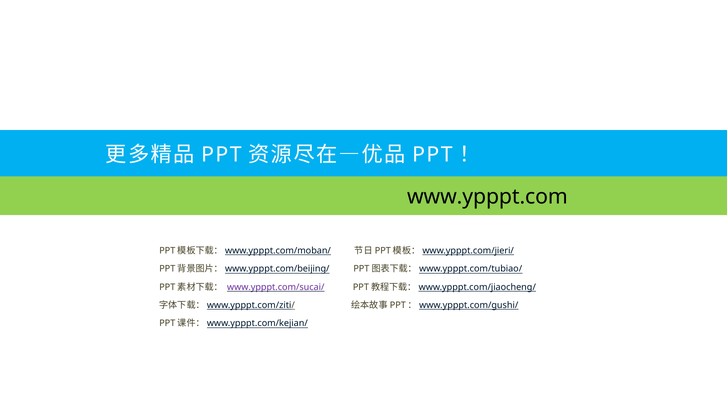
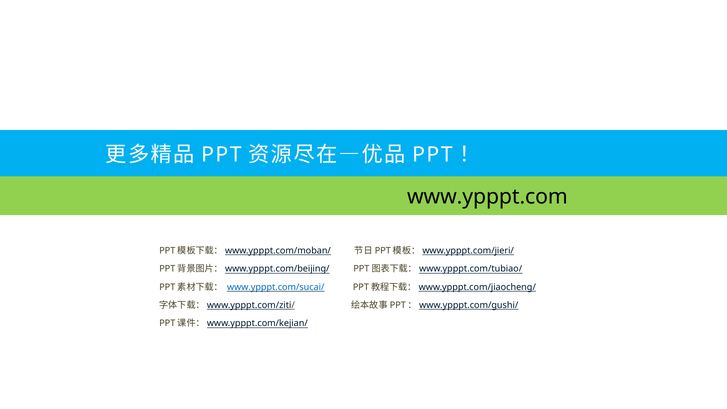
www.ypppt.com/sucai/ colour: purple -> blue (276, 287)
